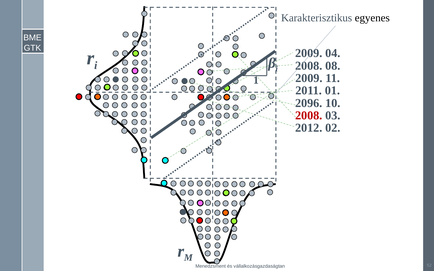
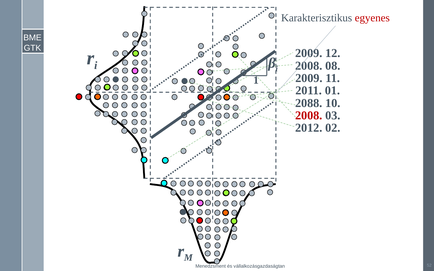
egyenes colour: black -> red (372, 18)
04: 04 -> 12 (333, 53)
2096: 2096 -> 2088 (309, 103)
